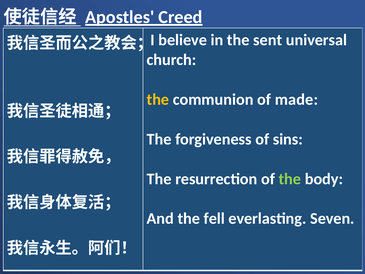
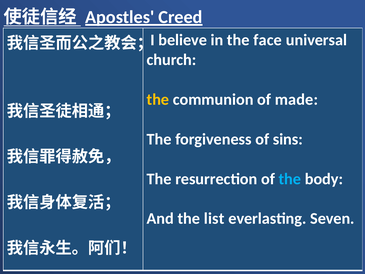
sent: sent -> face (268, 40)
the colour: light green -> light blue (290, 179)
fell: fell -> list (214, 218)
